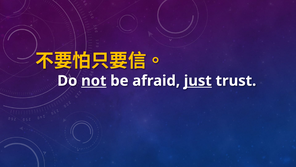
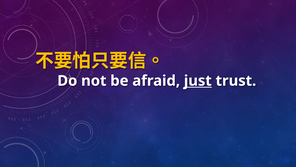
not underline: present -> none (94, 81)
